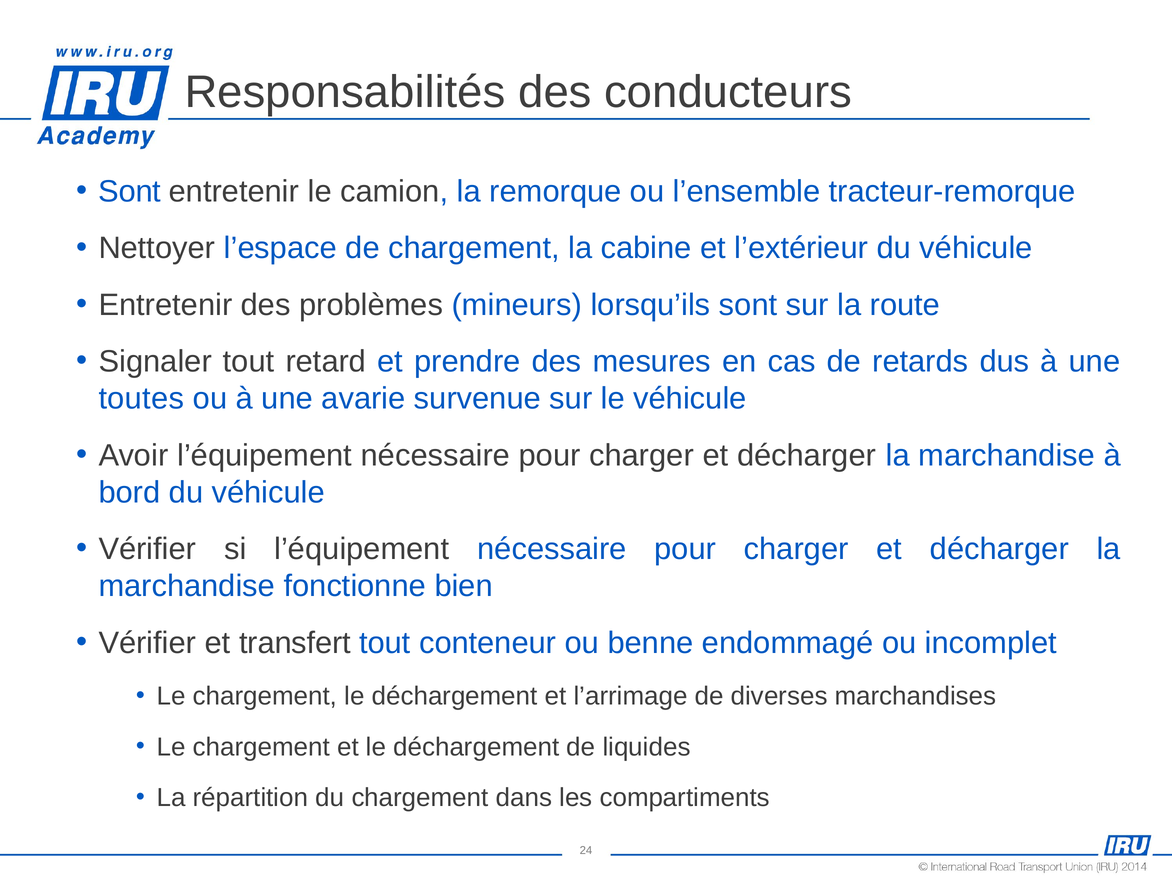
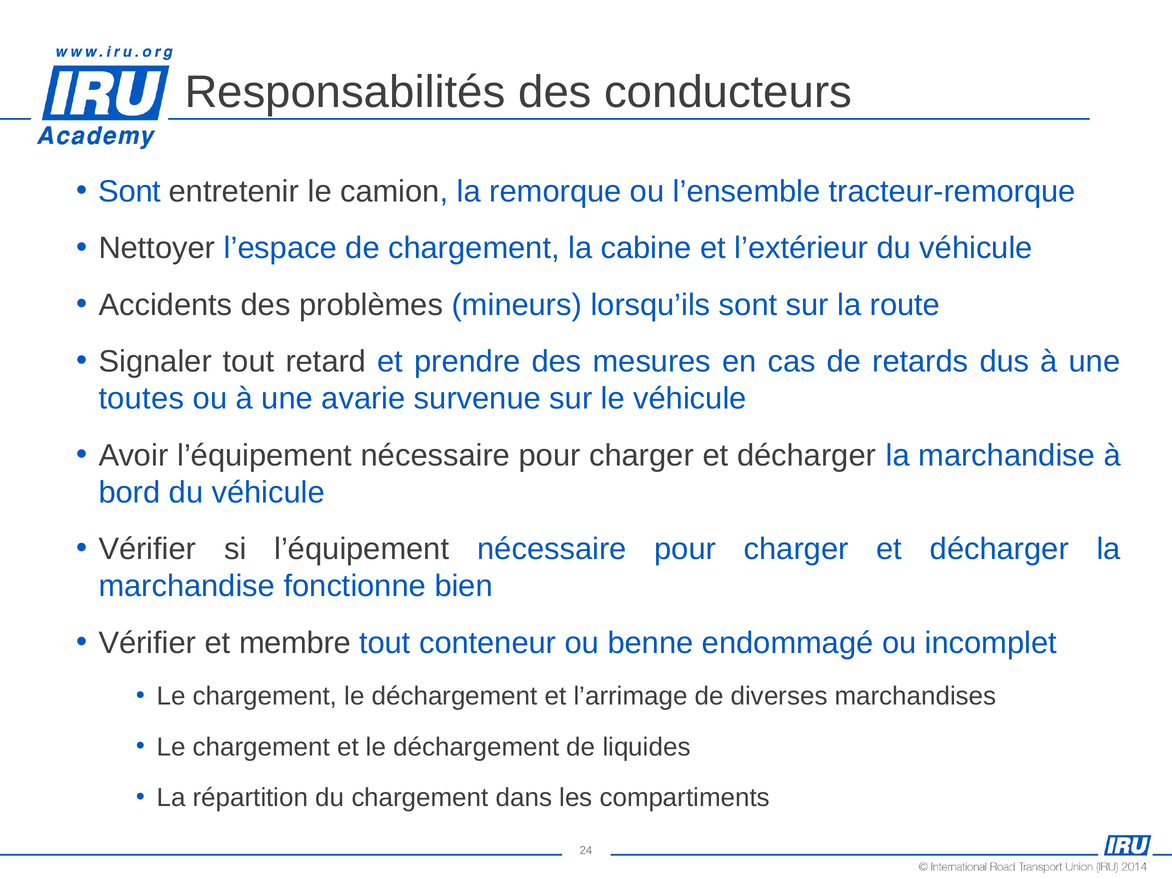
Entretenir: Entretenir -> Accidents (166, 305)
transfert: transfert -> membre (295, 643)
